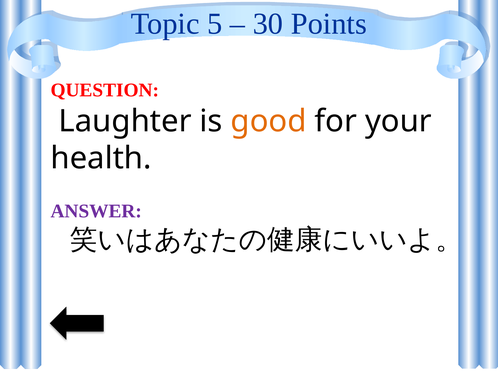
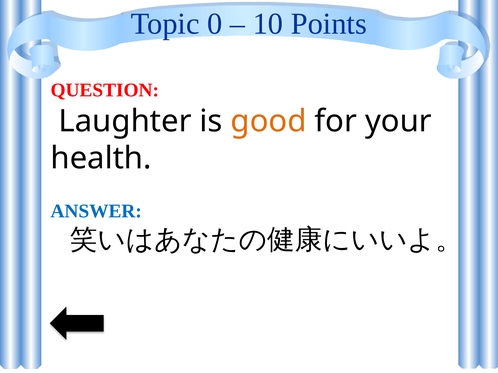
5: 5 -> 0 (215, 24)
30: 30 -> 10 (268, 24)
ANSWER colour: purple -> blue (96, 211)
